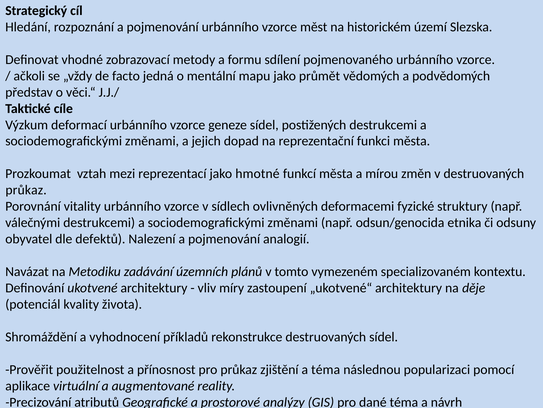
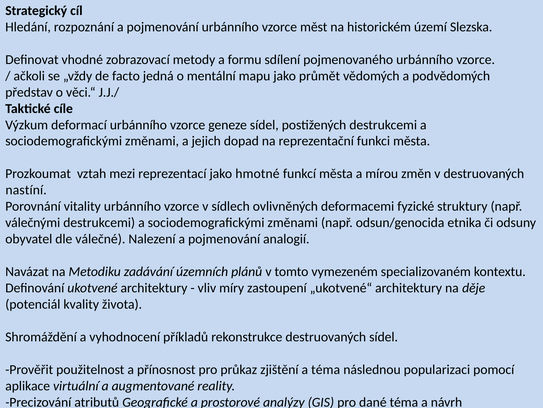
průkaz: průkaz -> nastíní (26, 190)
defektů: defektů -> válečné (100, 239)
